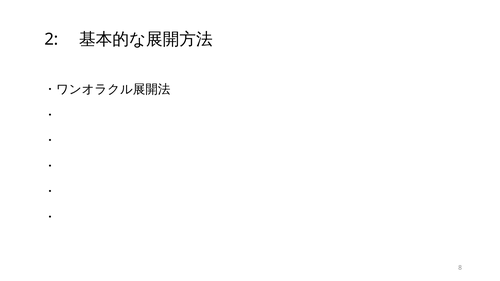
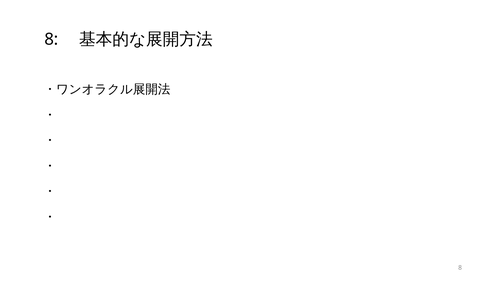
2: 2 -> 8 (51, 39)
